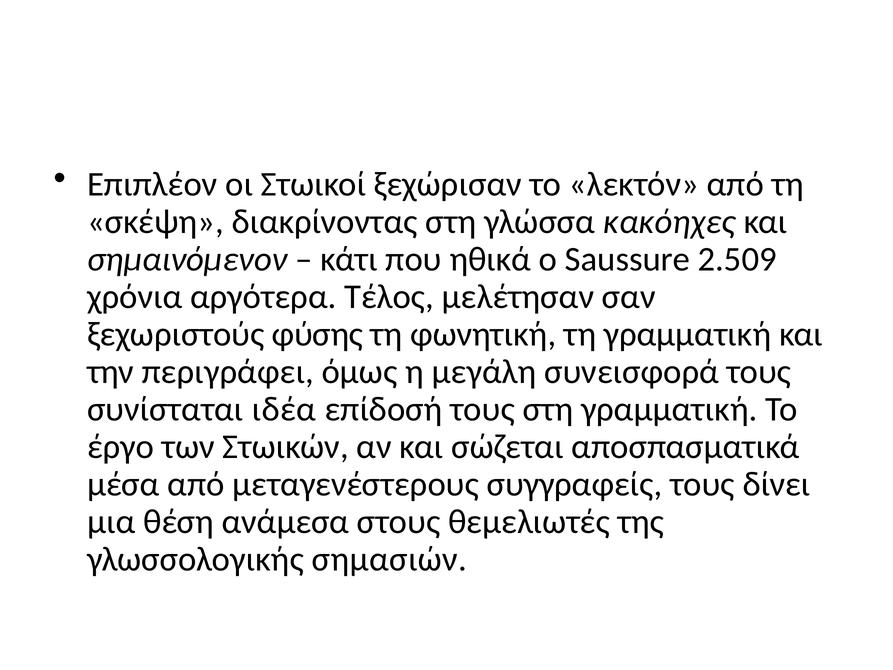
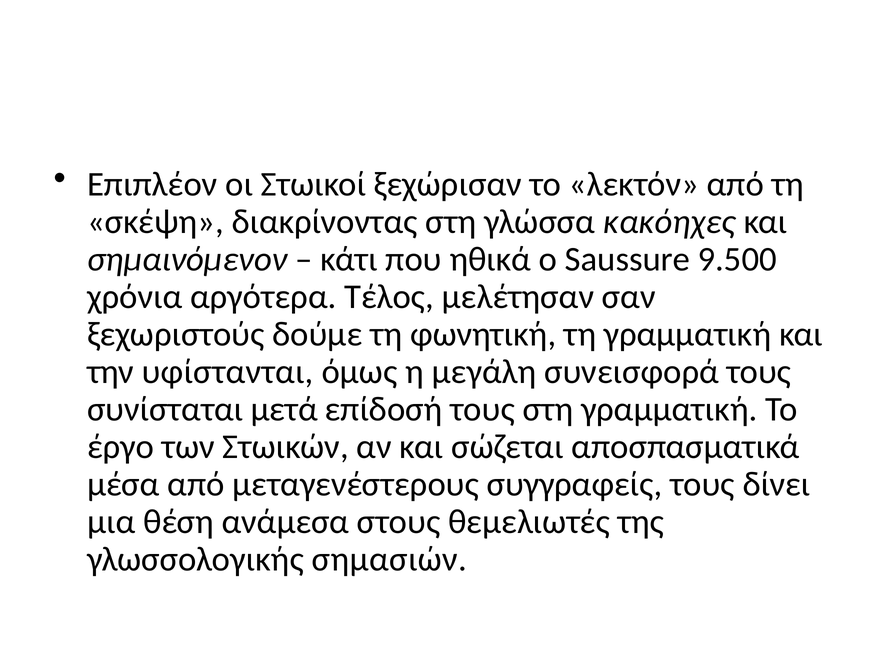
2.509: 2.509 -> 9.500 (737, 259)
φύσης: φύσης -> δούμε (317, 334)
περιγράφει: περιγράφει -> υφίστανται (228, 372)
ιδέα: ιδέα -> μετά (284, 409)
